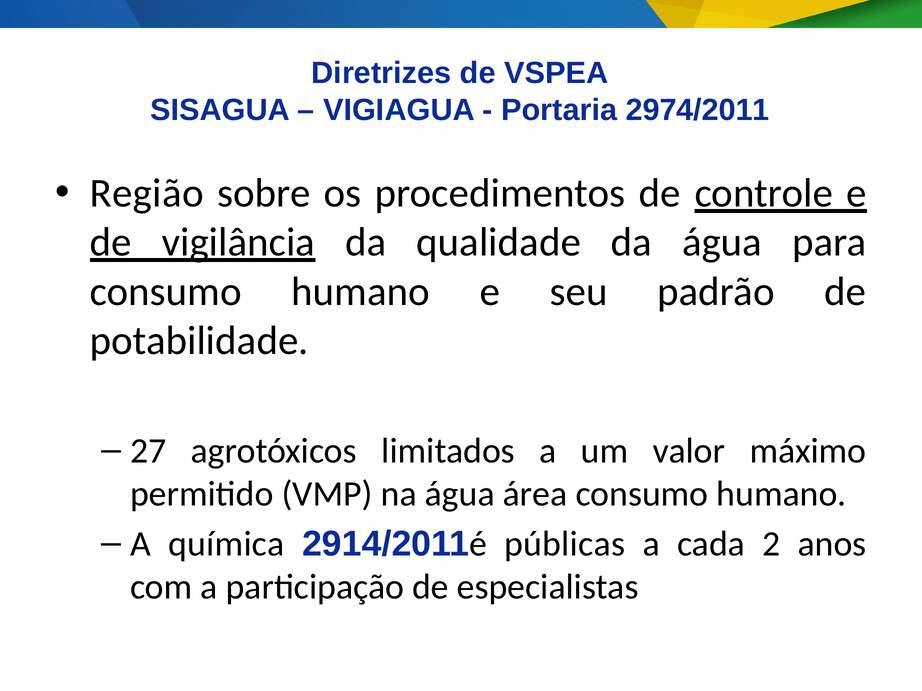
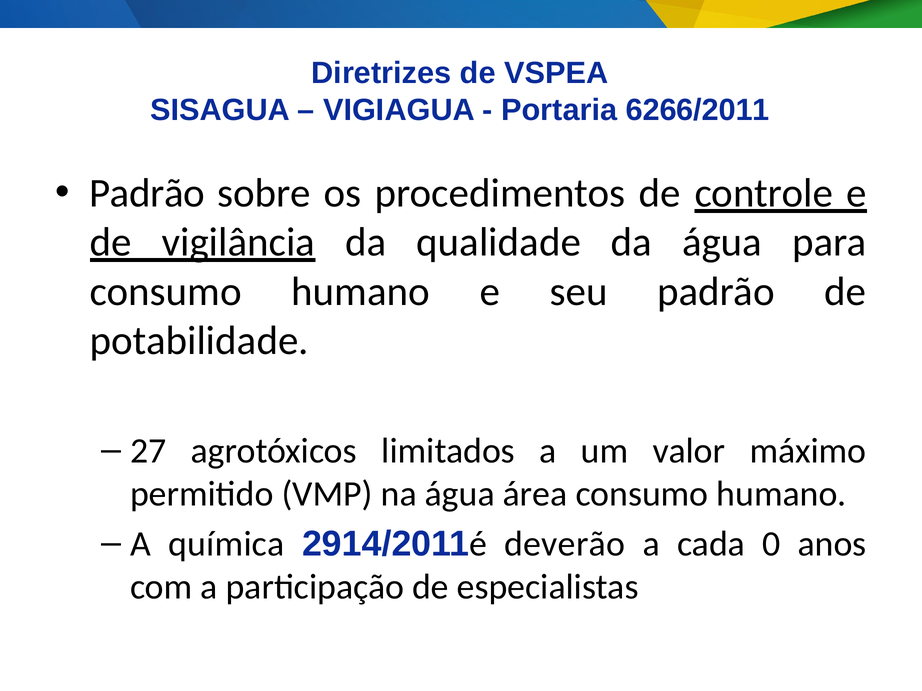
2974/2011: 2974/2011 -> 6266/2011 (698, 110)
Região: Região -> Padrão (147, 193)
públicas: públicas -> deverão (565, 545)
2: 2 -> 0 (771, 545)
